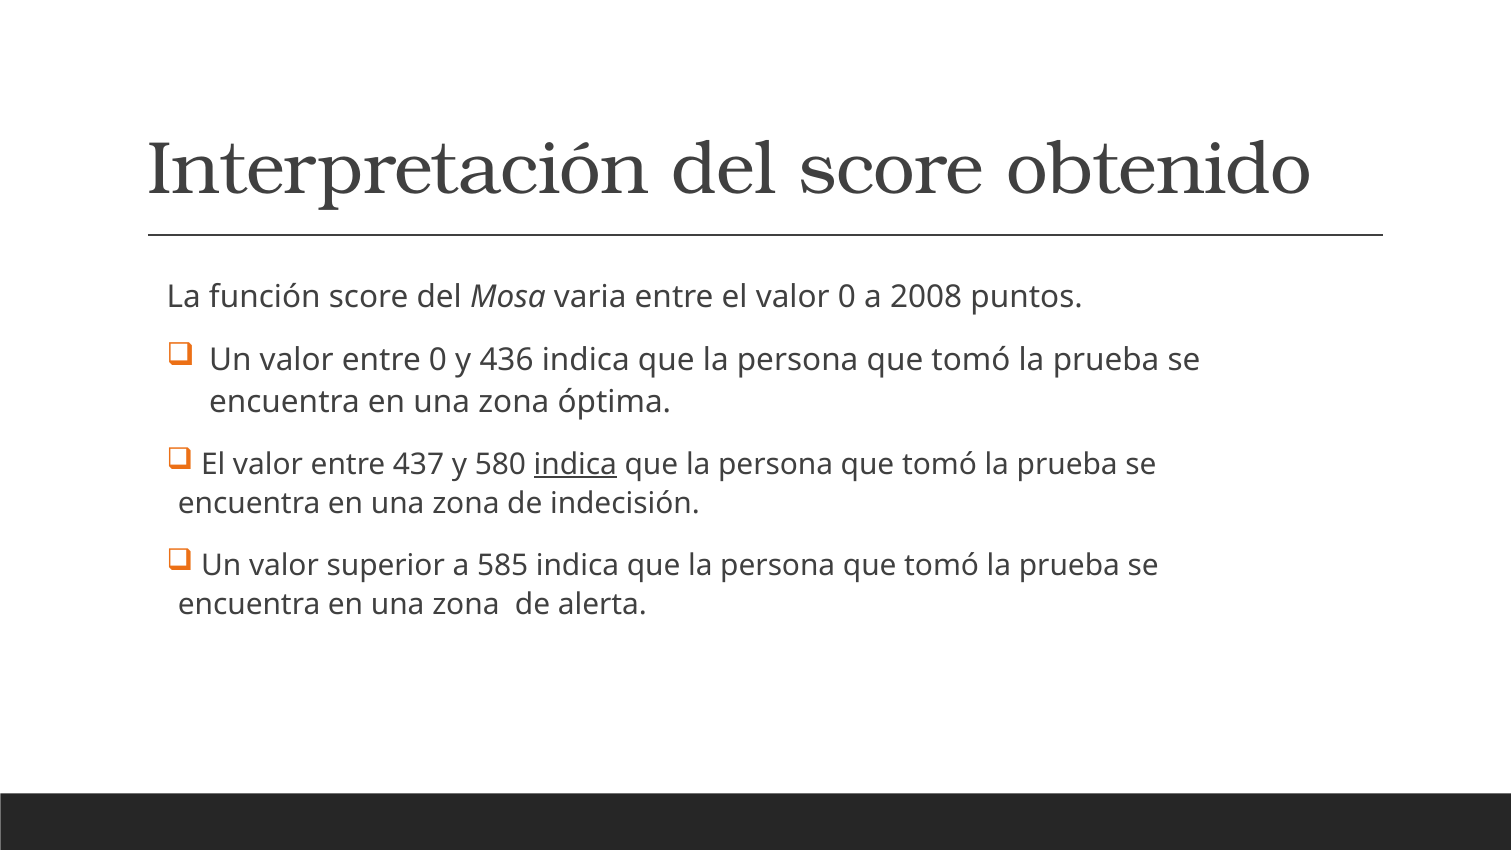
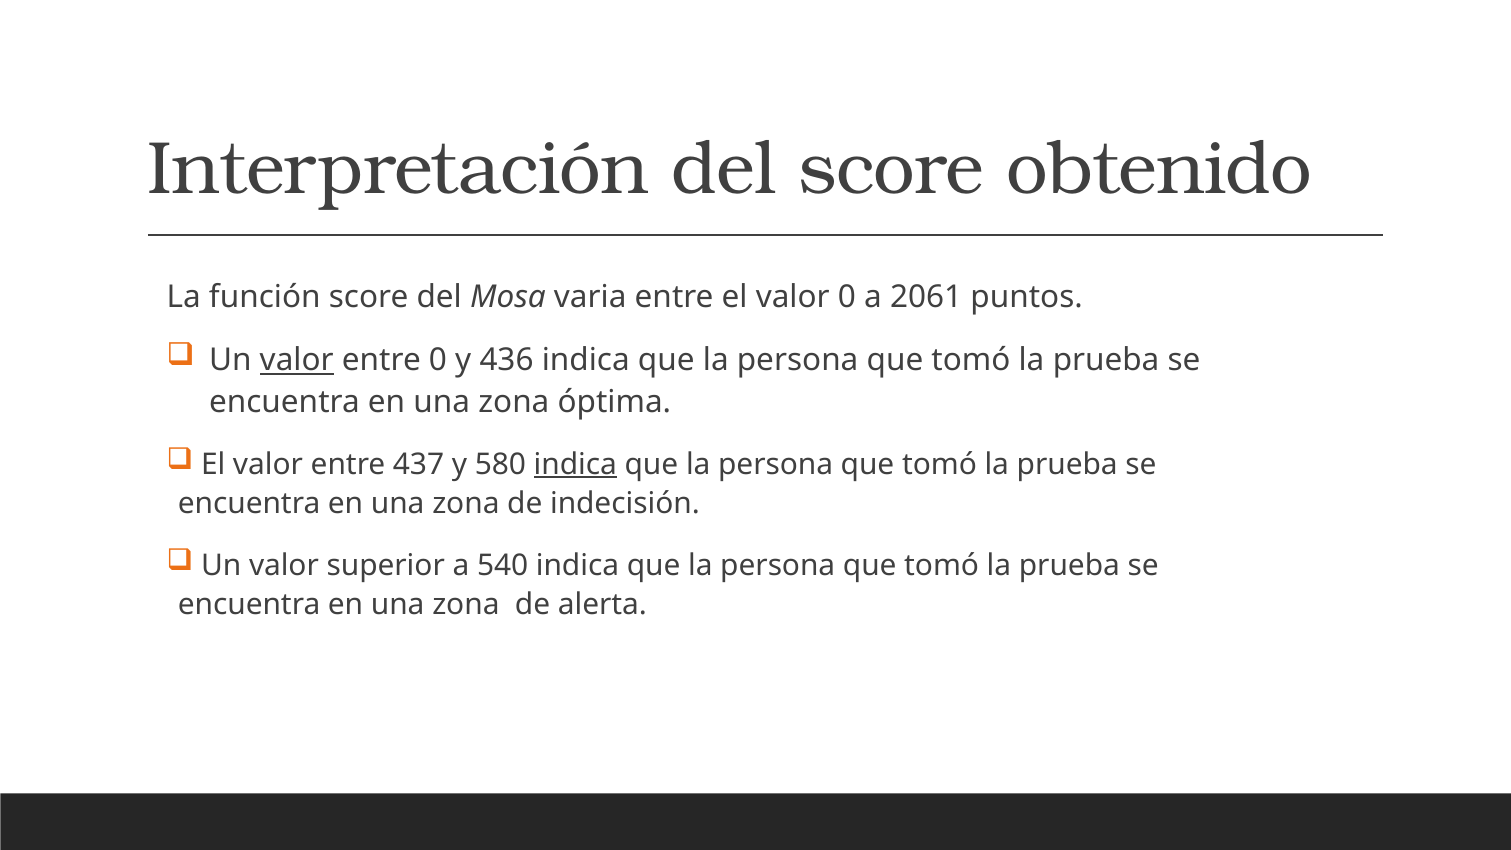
2008: 2008 -> 2061 (926, 297)
valor underline: none -> present (297, 360)
585: 585 -> 540 (503, 565)
